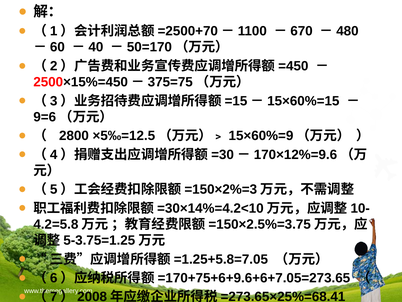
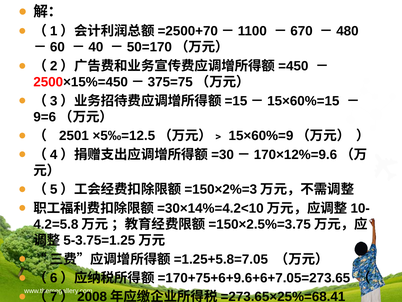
2800: 2800 -> 2501 (74, 136)
